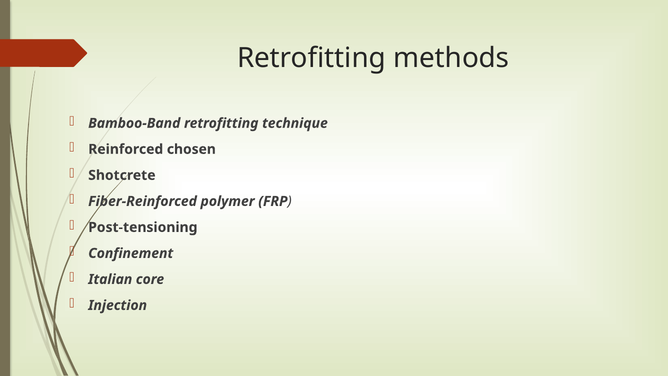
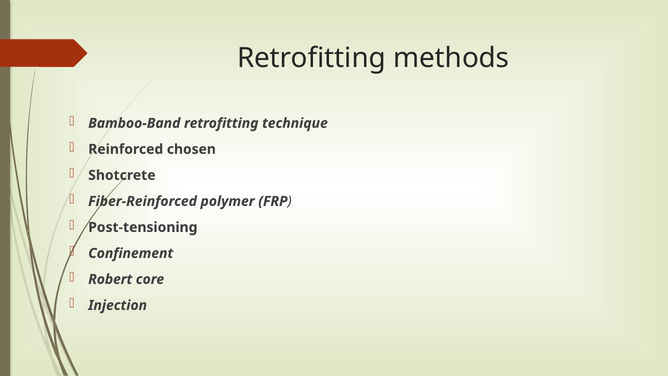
Italian: Italian -> Robert (110, 279)
